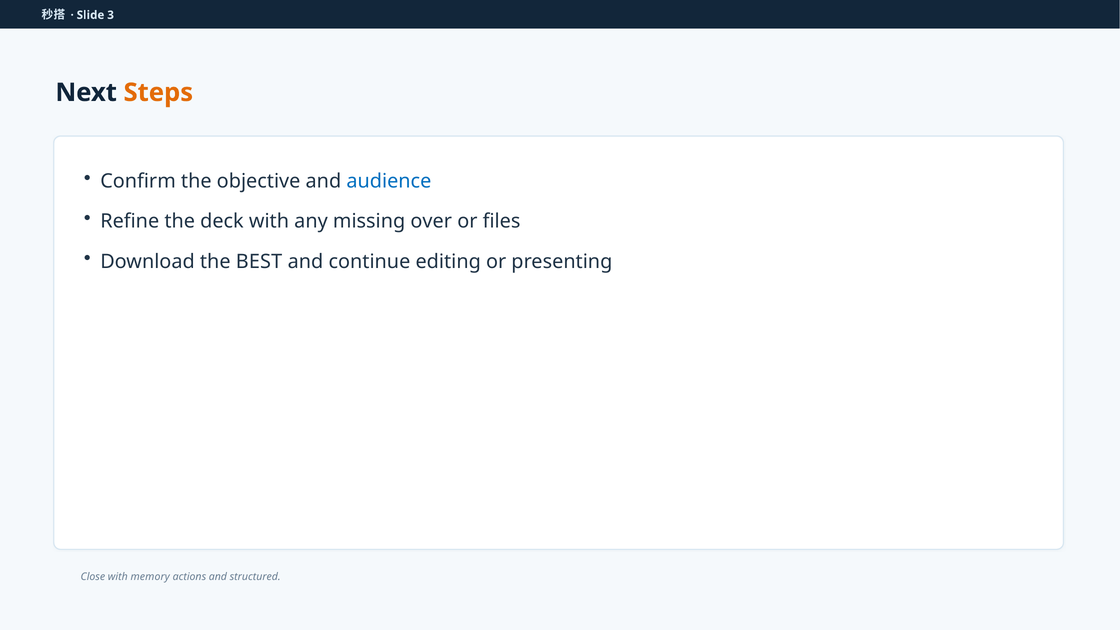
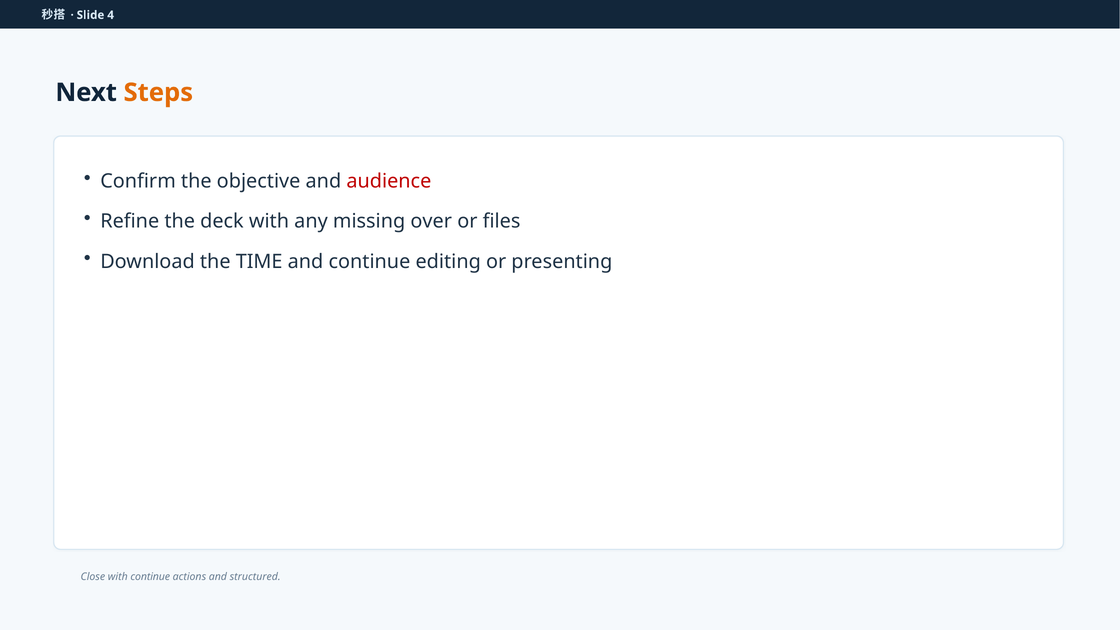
3: 3 -> 4 (111, 15)
audience colour: blue -> red (389, 181)
BEST: BEST -> TIME (259, 262)
with memory: memory -> continue (150, 577)
